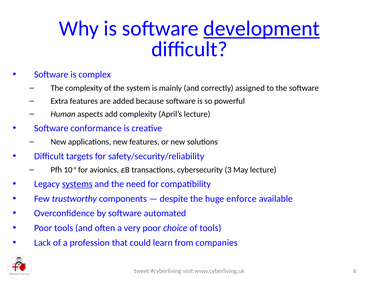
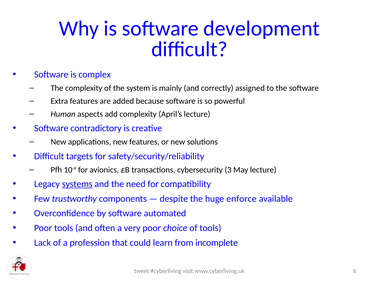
development underline: present -> none (262, 29)
conformance: conformance -> contradictory (96, 128)
companies: companies -> incomplete (217, 243)
